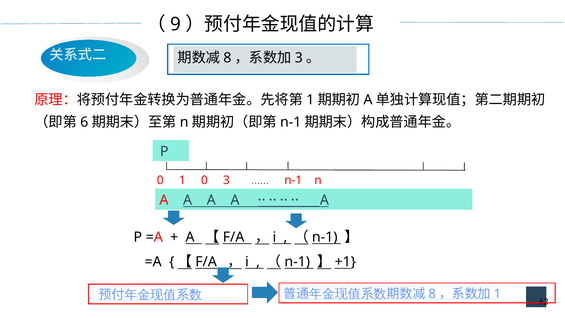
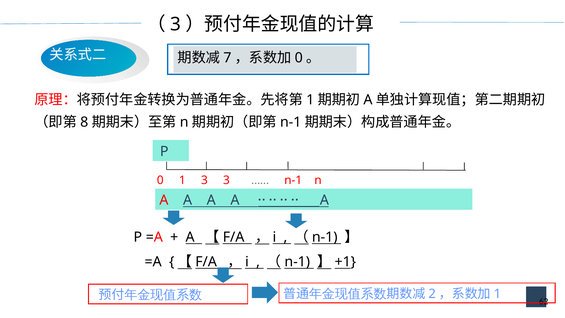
9: 9 -> 3 (176, 24)
8: 8 -> 7 (227, 58)
3: 3 -> 0 (299, 58)
6: 6 -> 8 (84, 122)
1 0: 0 -> 3 (204, 180)
8: 8 -> 2 (432, 294)
